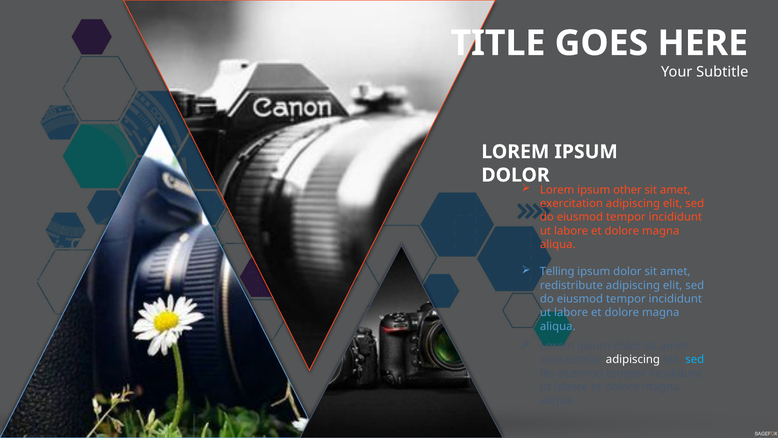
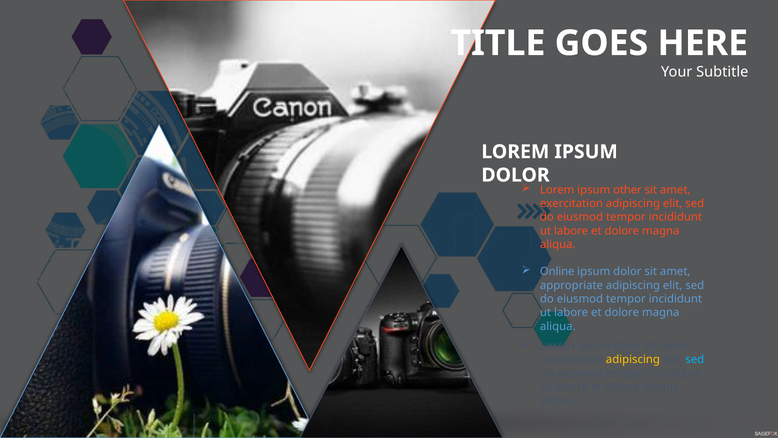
Telling: Telling -> Online (557, 271)
redistribute: redistribute -> appropriate (571, 285)
adipiscing colour: white -> yellow (633, 359)
